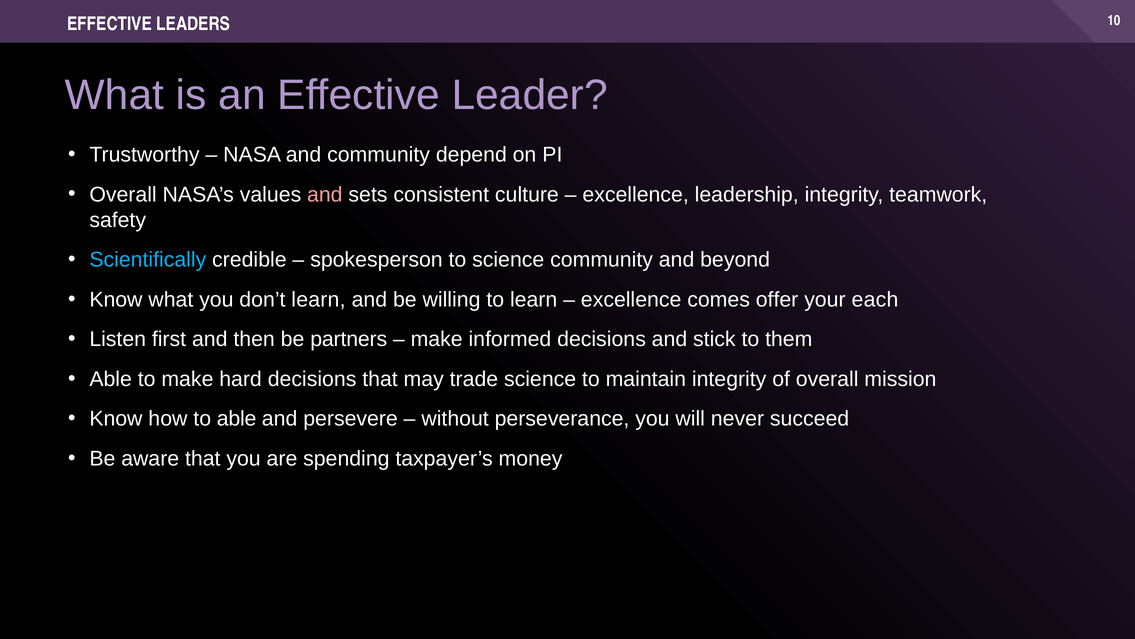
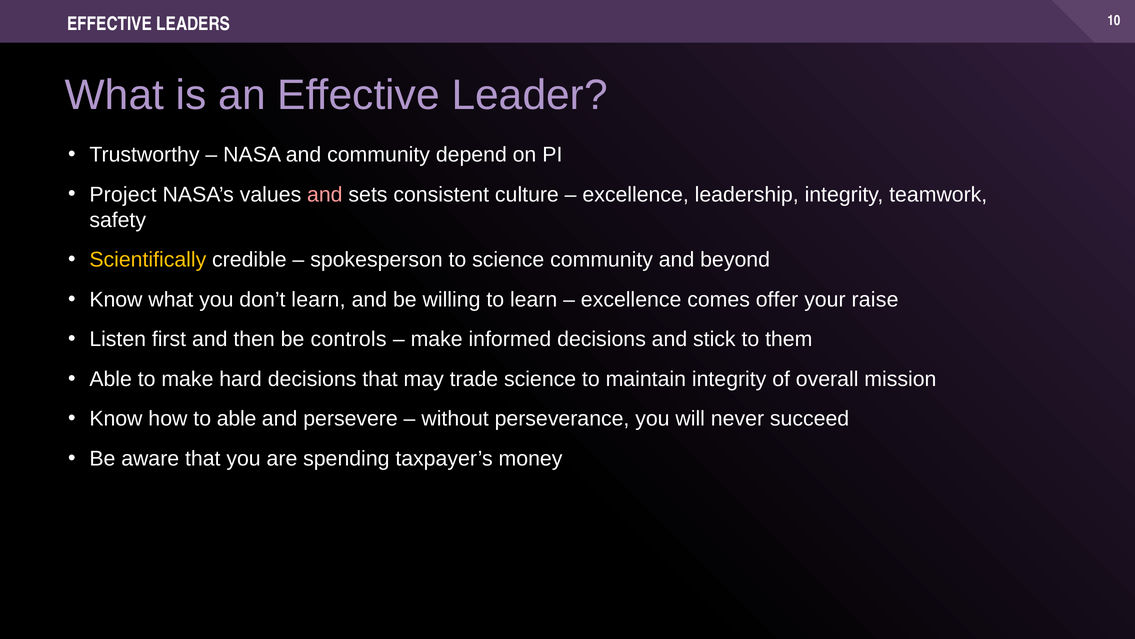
Overall: Overall -> Project (123, 194)
Scientifically colour: light blue -> yellow (148, 260)
each: each -> raise (875, 299)
partners: partners -> controls (349, 339)
